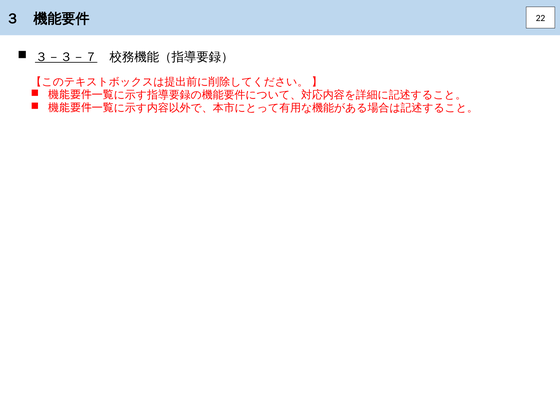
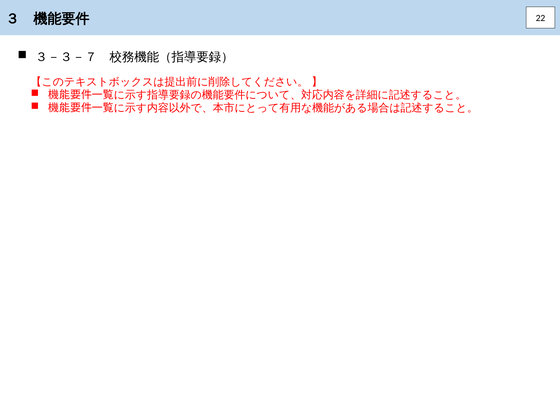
３－３－７ underline: present -> none (66, 57)
